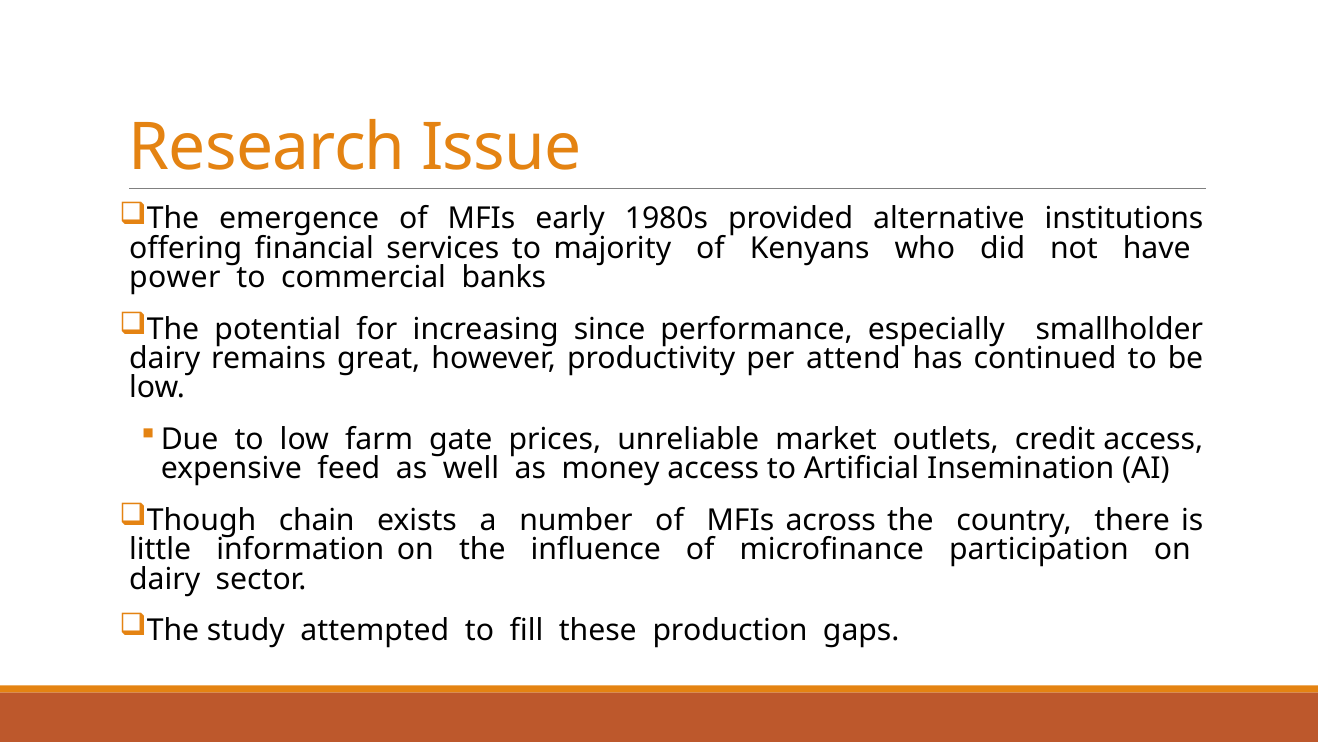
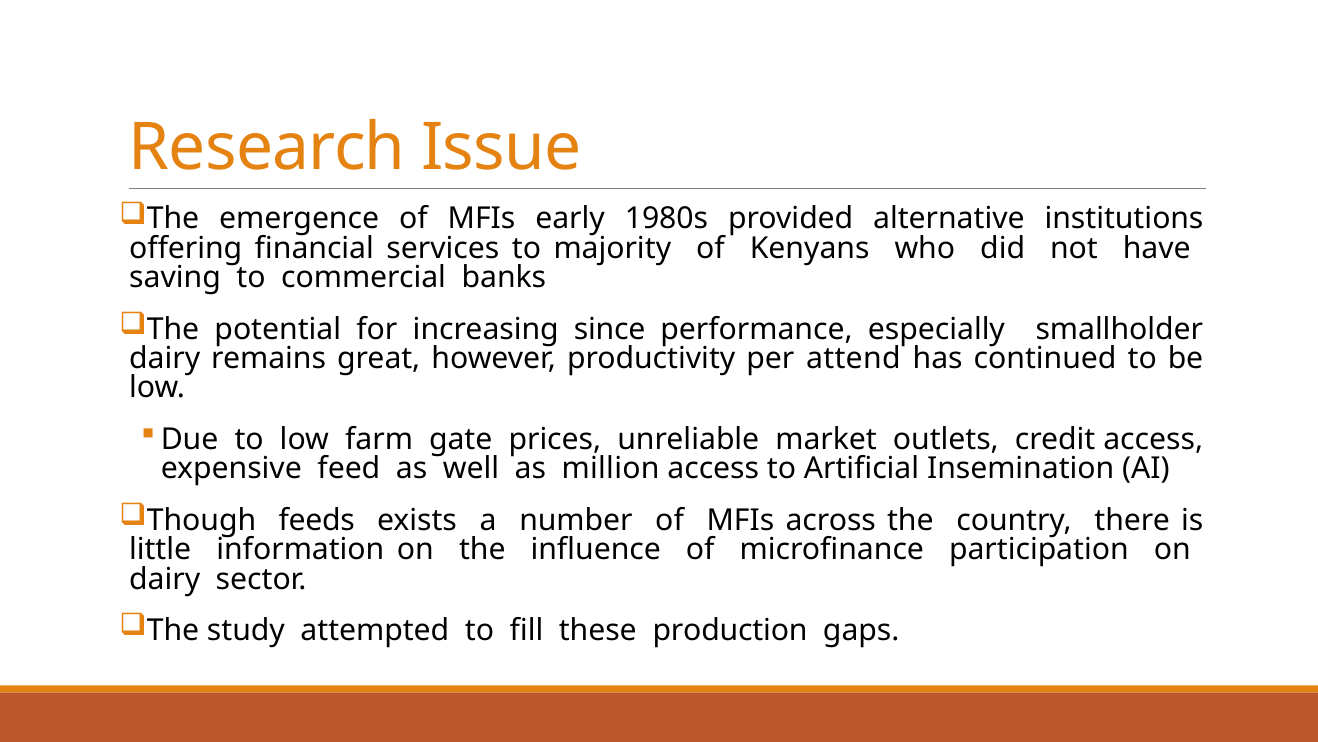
power: power -> saving (175, 277)
money: money -> million (611, 469)
chain: chain -> feeds (317, 520)
